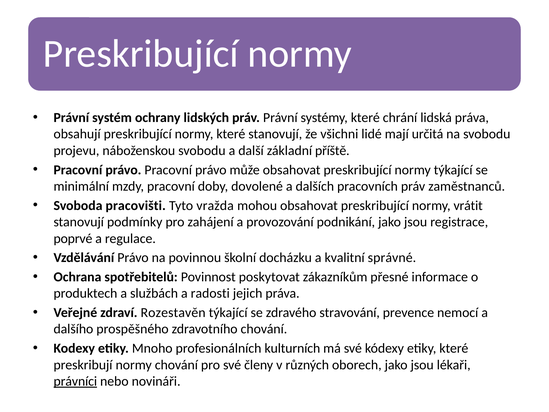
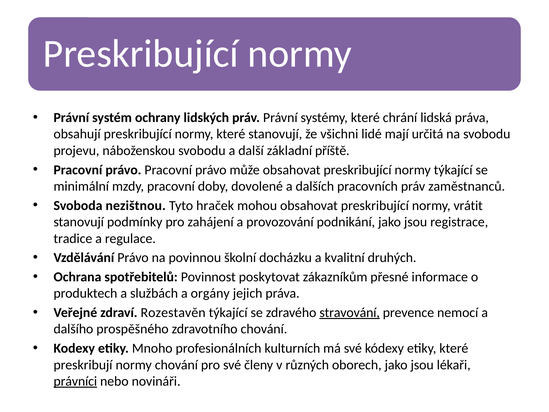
pracovišti: pracovišti -> nezištnou (136, 205)
vražda: vražda -> hraček (215, 205)
poprvé: poprvé -> tradice (73, 238)
správné: správné -> druhých (392, 258)
radosti: radosti -> orgány (210, 293)
stravování underline: none -> present (350, 312)
